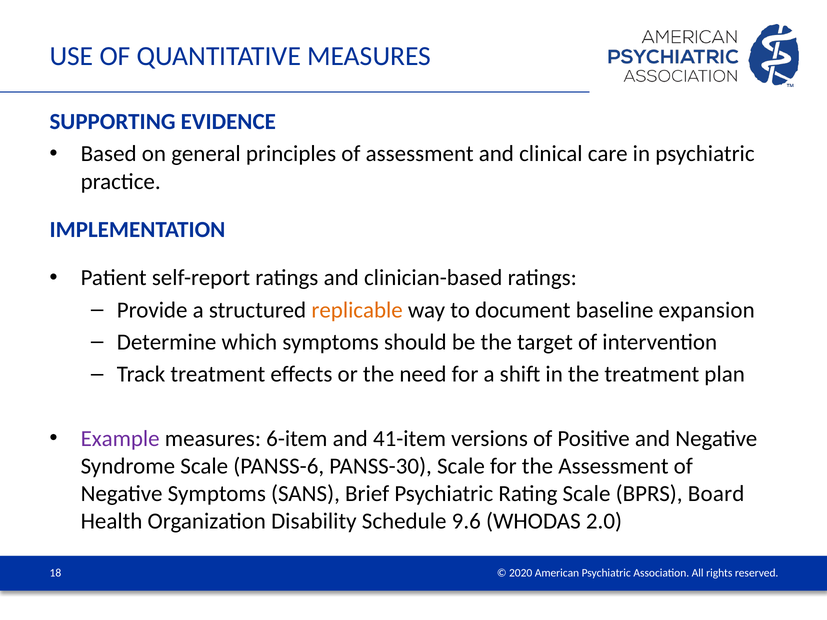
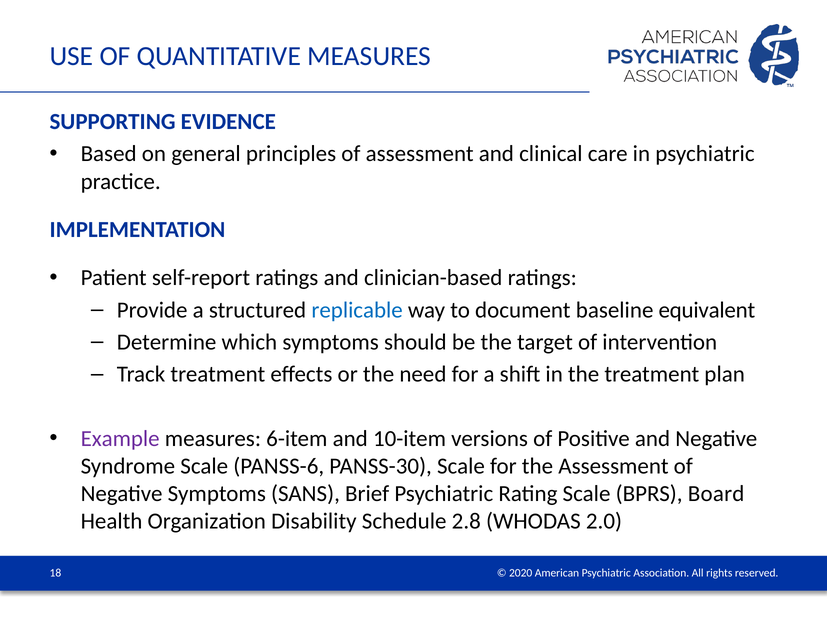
replicable colour: orange -> blue (357, 310)
expansion: expansion -> equivalent (707, 310)
41-item: 41-item -> 10-item (410, 439)
9.6: 9.6 -> 2.8 (466, 522)
